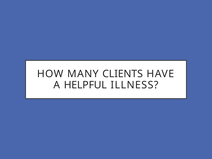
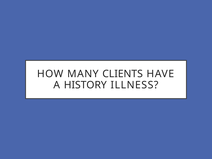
HELPFUL: HELPFUL -> HISTORY (85, 85)
